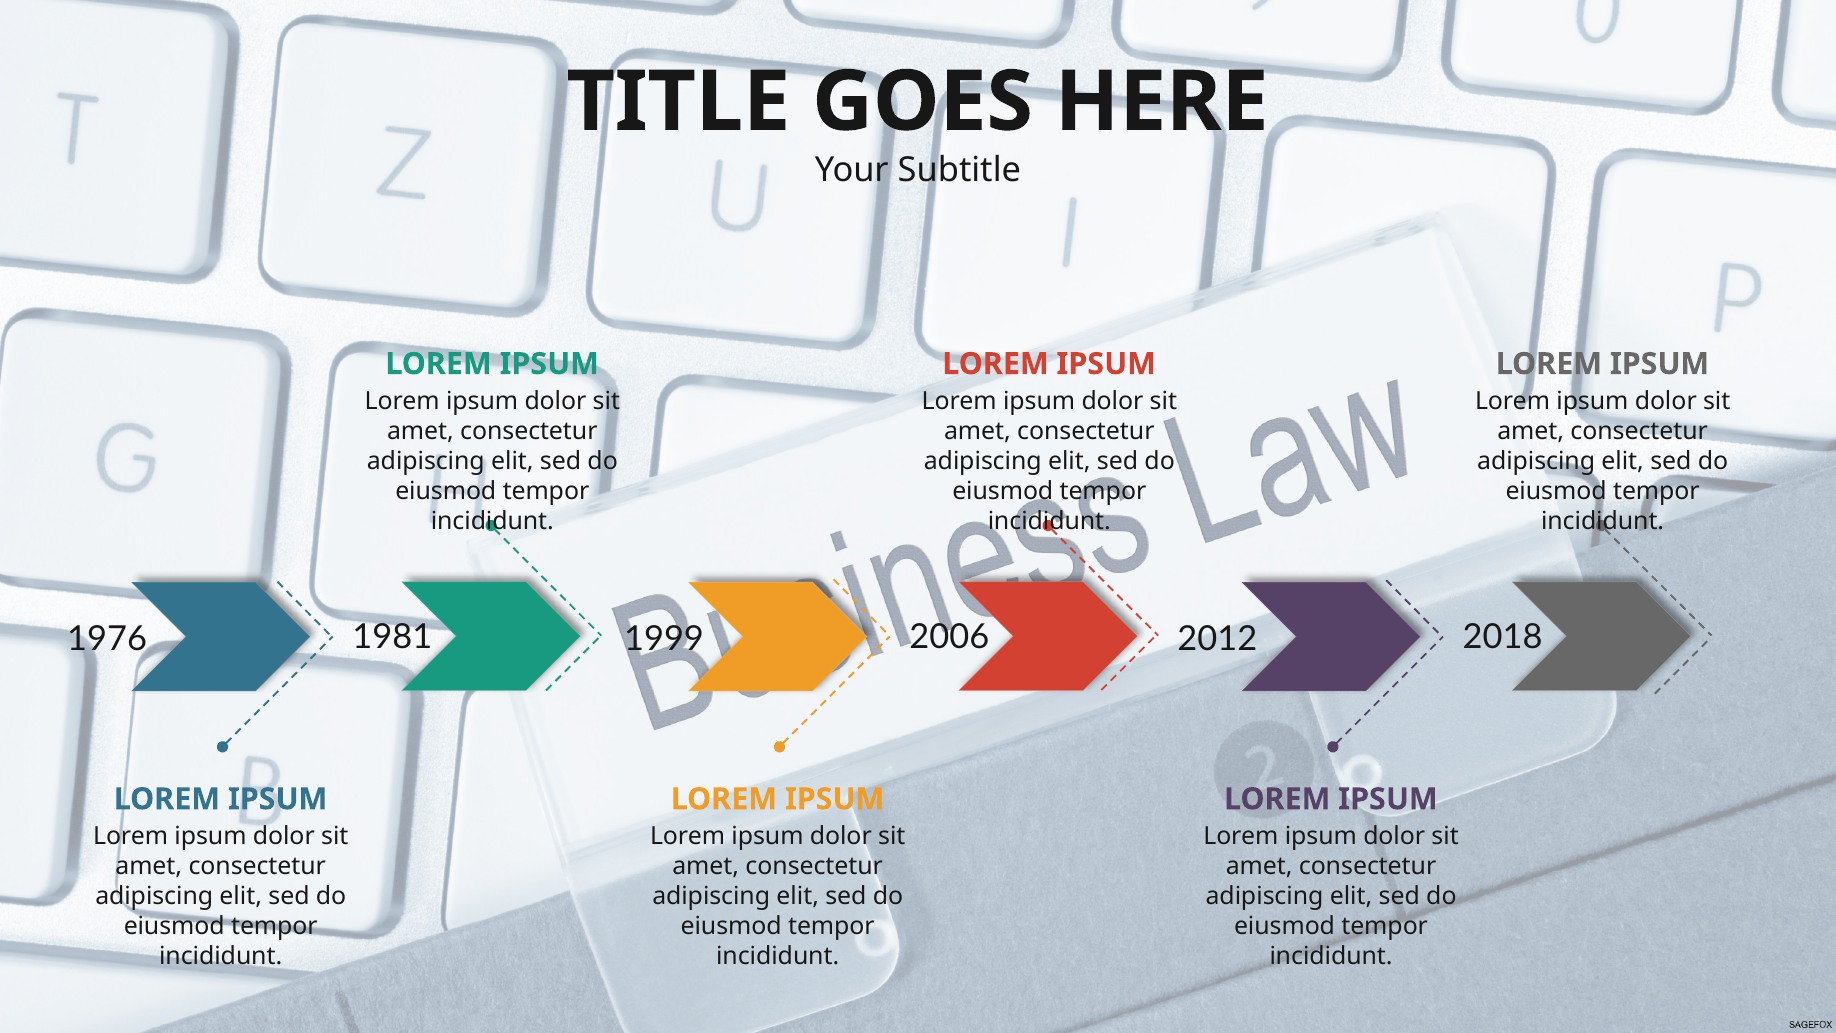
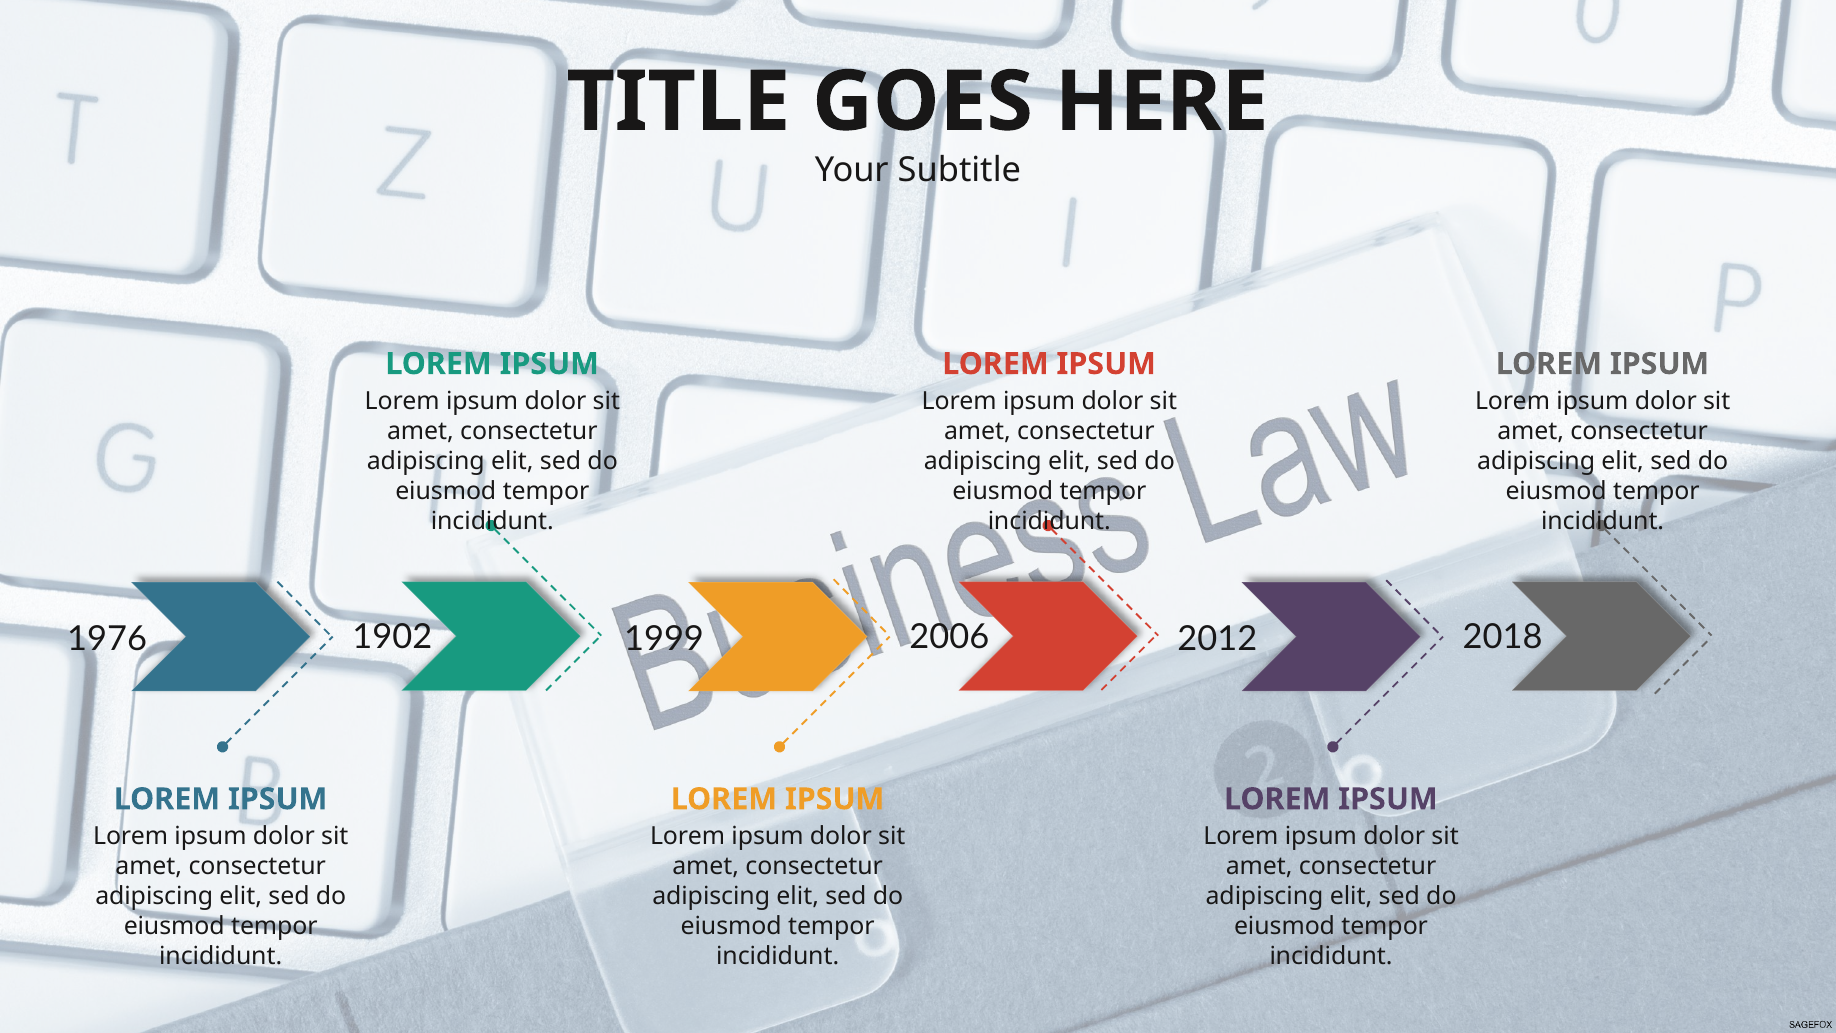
1981: 1981 -> 1902 (392, 637)
